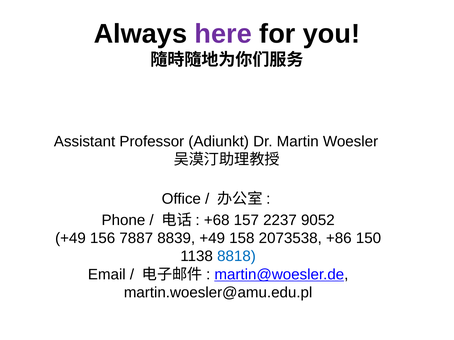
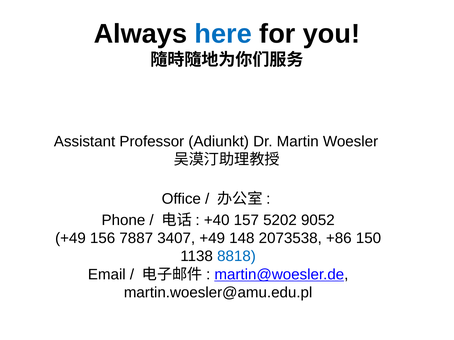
here colour: purple -> blue (223, 34)
+68: +68 -> +40 (217, 220)
2237: 2237 -> 5202 (280, 220)
8839: 8839 -> 3407 (176, 239)
158: 158 -> 148 (242, 239)
